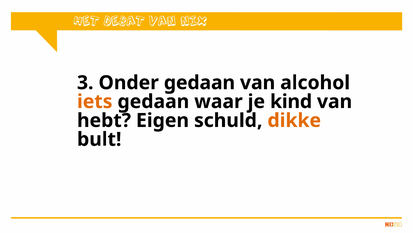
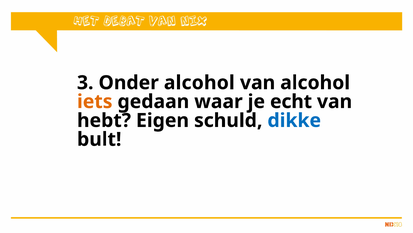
Onder gedaan: gedaan -> alcohol (199, 83)
kind: kind -> echt (291, 101)
dikke colour: orange -> blue (294, 120)
